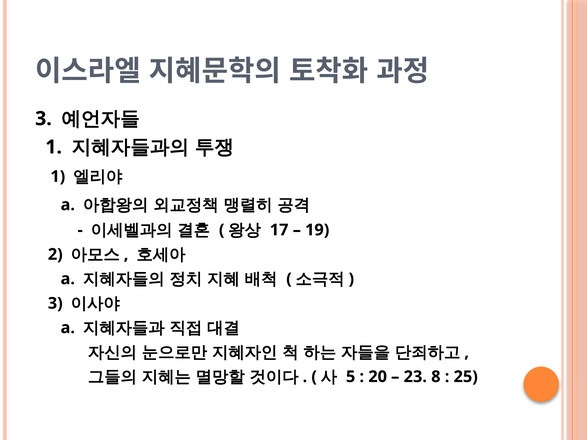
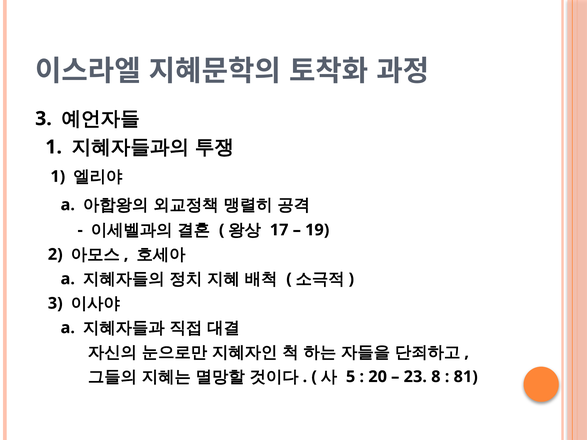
25: 25 -> 81 (466, 377)
